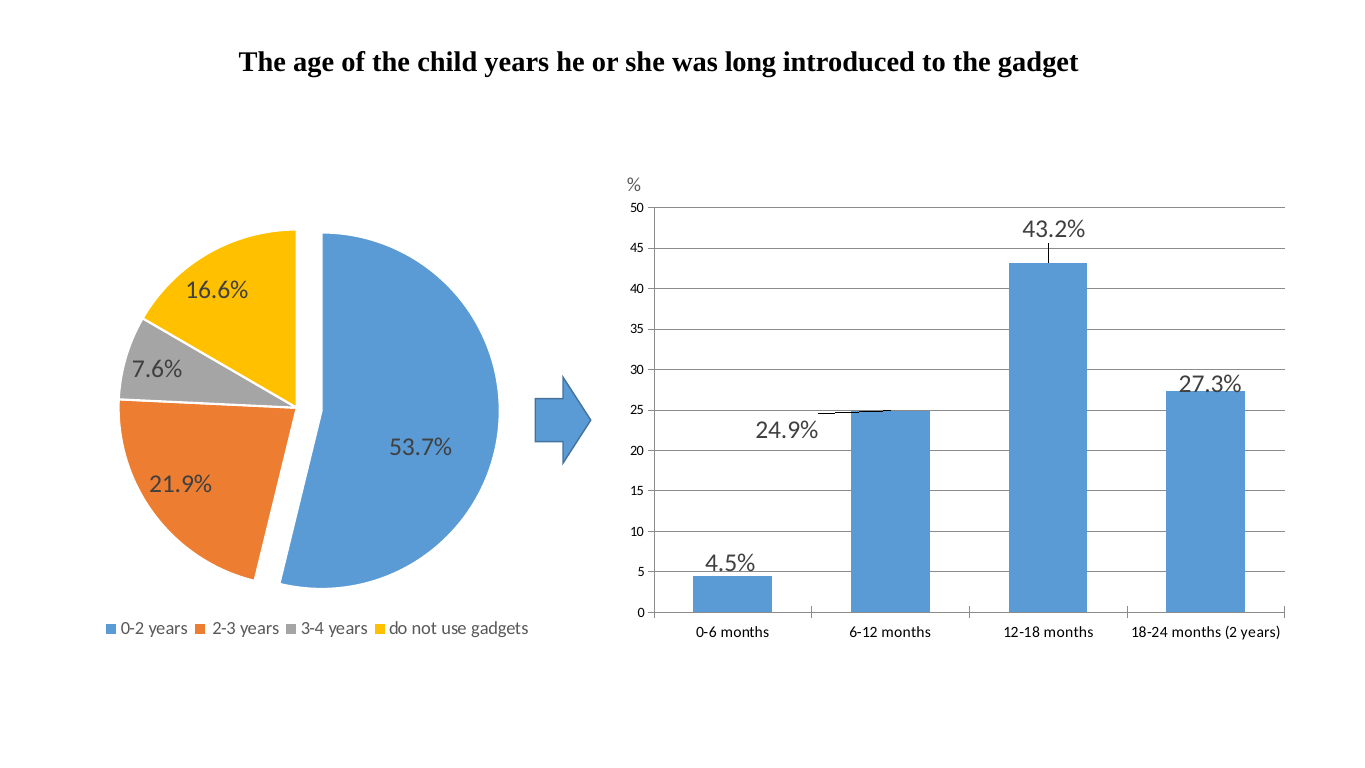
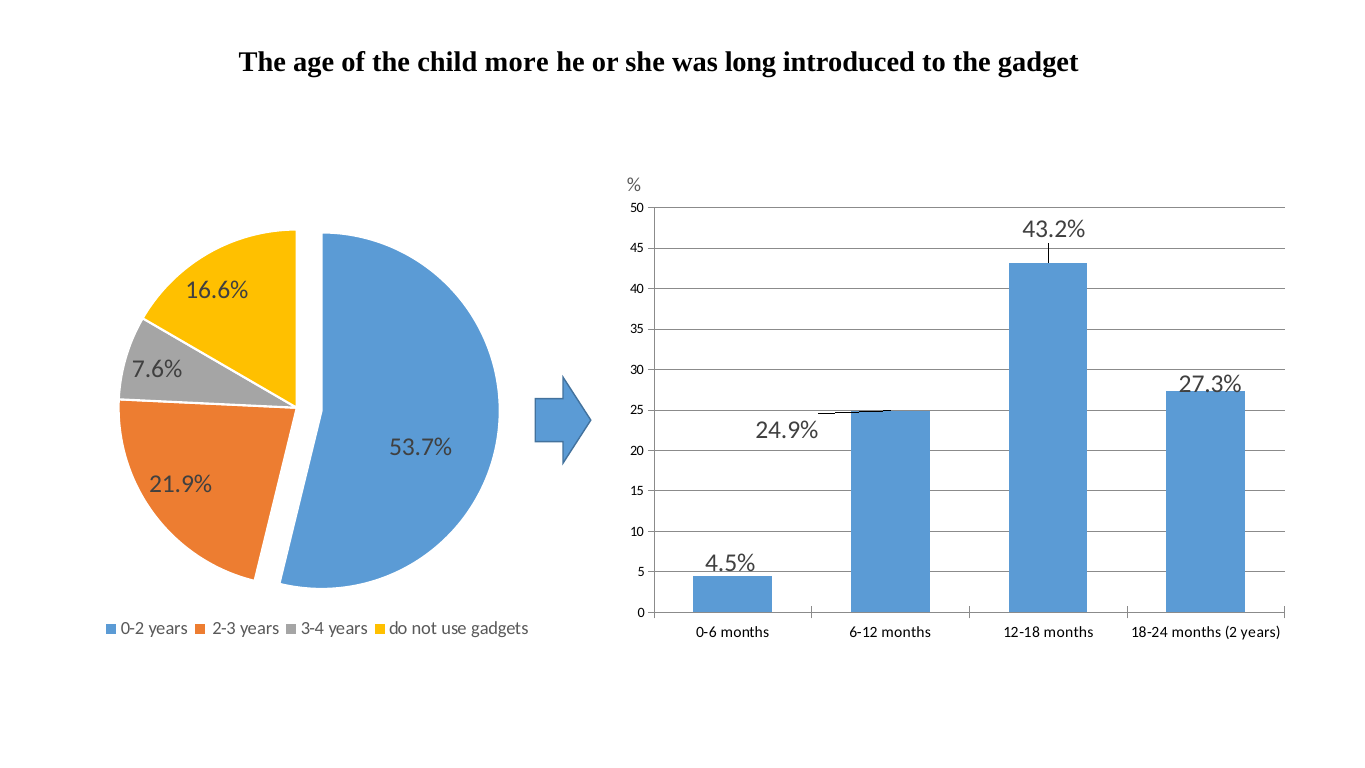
child years: years -> more (517, 62)
